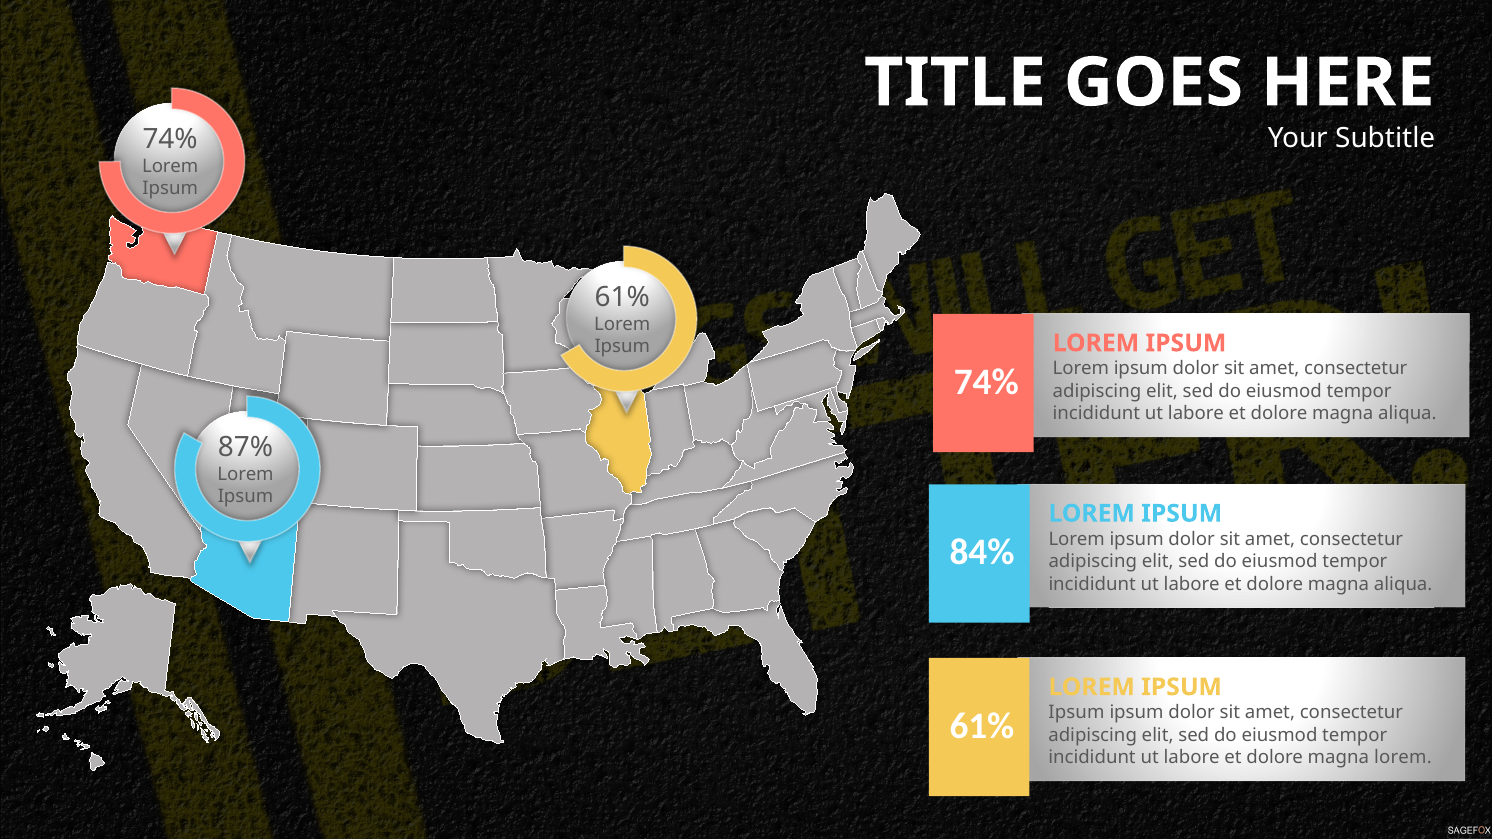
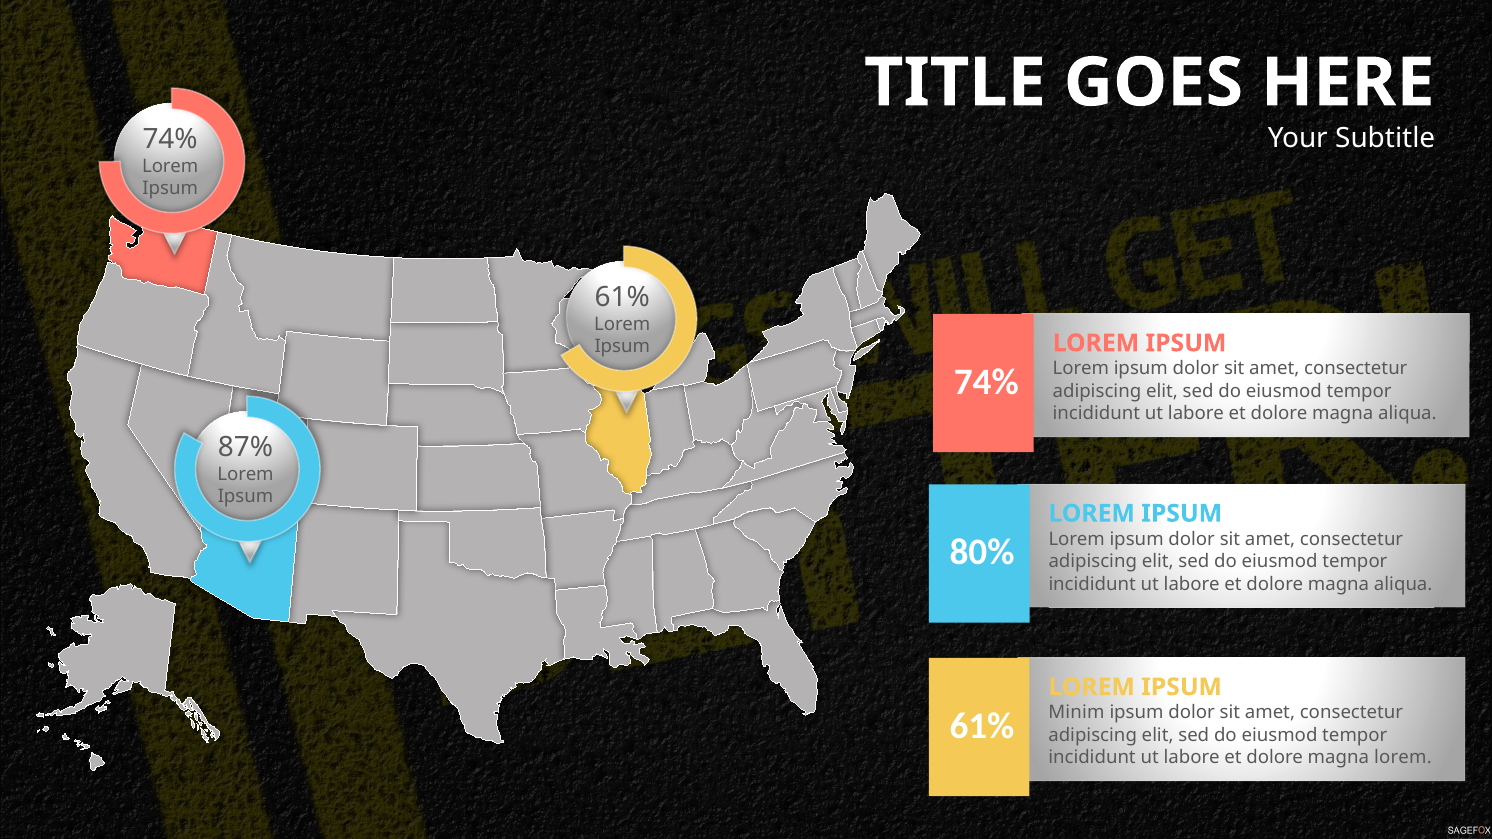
84%: 84% -> 80% (982, 552)
Ipsum: Ipsum -> Minim (1076, 713)
